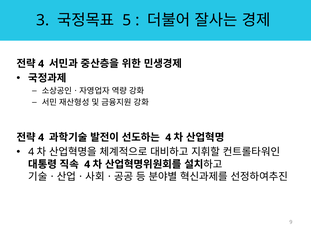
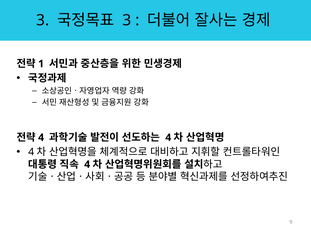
5: 5 -> 3 (127, 20)
4: 4 -> 1 (41, 64)
